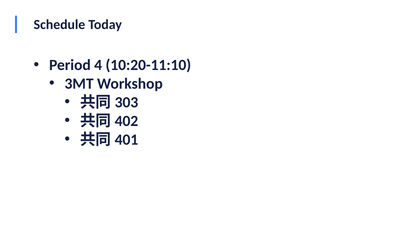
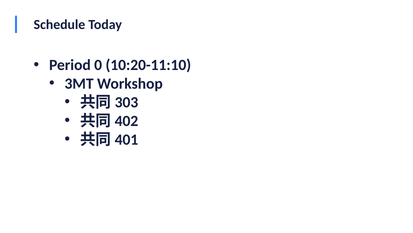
4: 4 -> 0 (98, 65)
